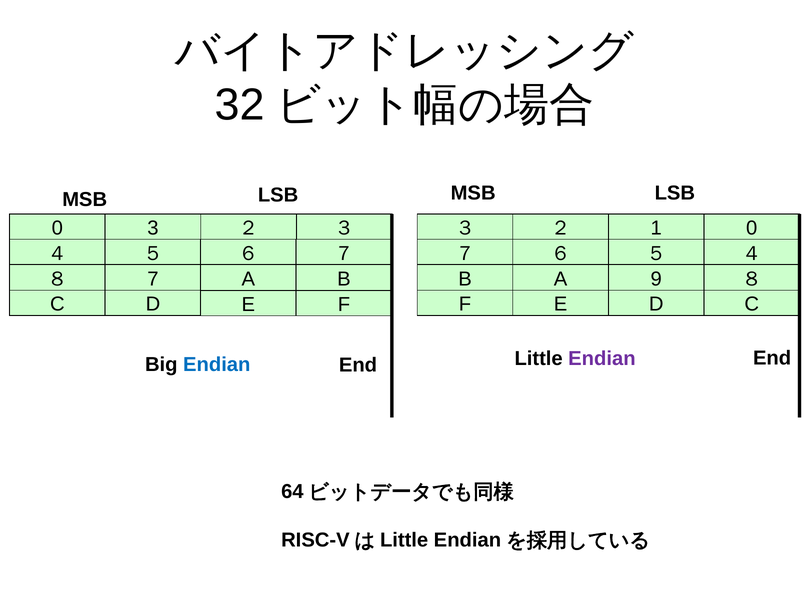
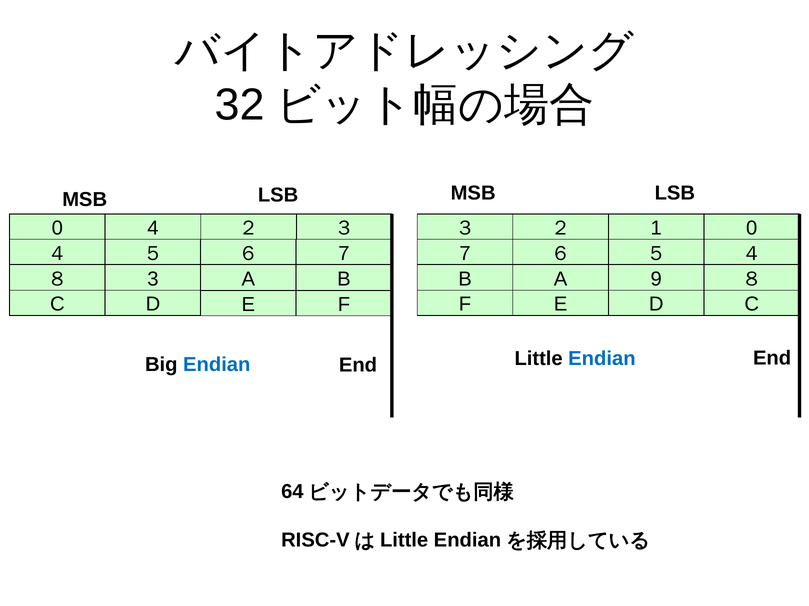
3: 3 -> 4 (153, 228)
7: 7 -> 3 (153, 279)
Endian colour: purple -> blue (602, 359)
